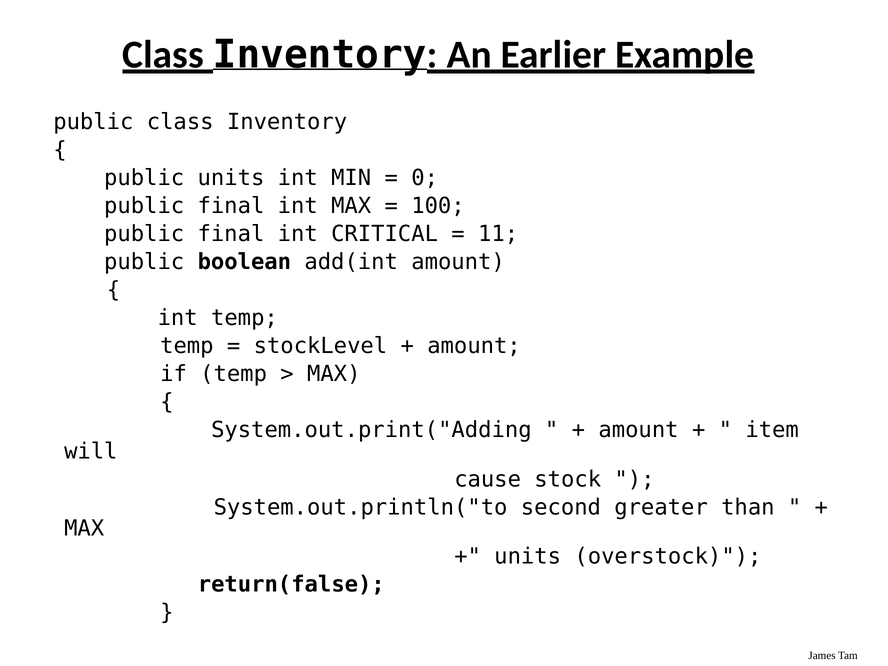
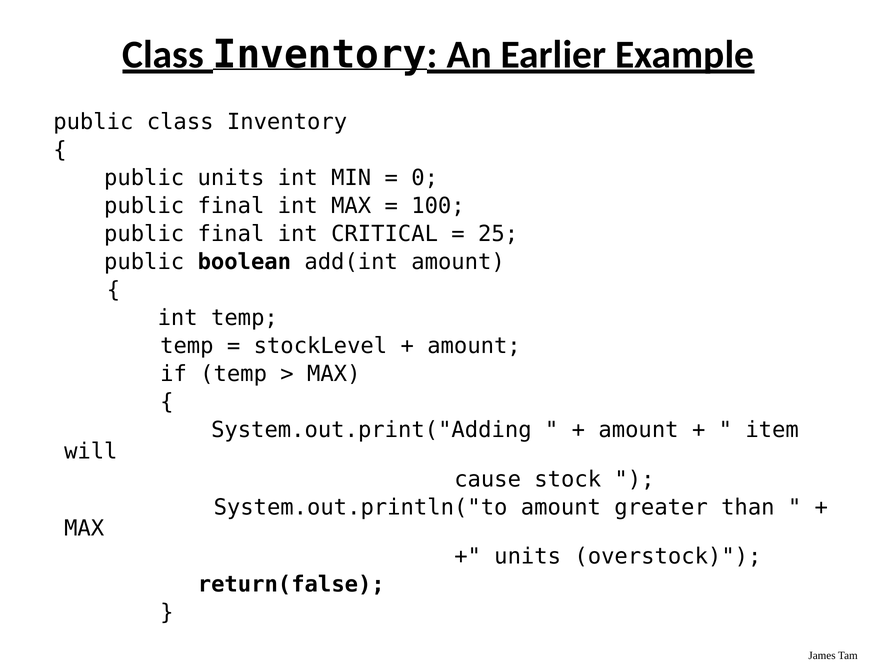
11: 11 -> 25 (498, 234)
System.out.println("to second: second -> amount (561, 507)
